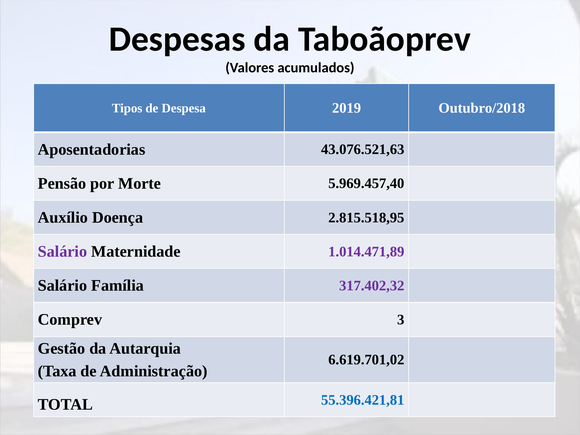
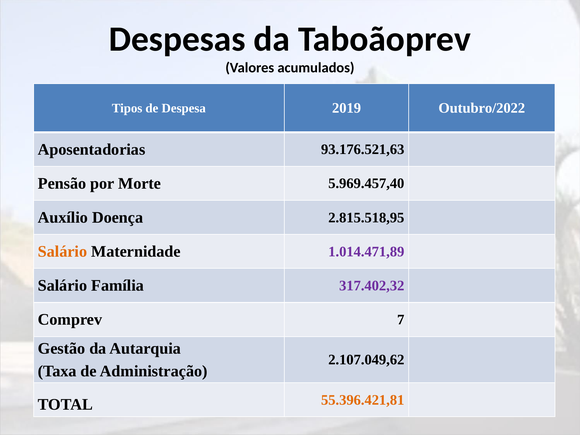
Outubro/2018: Outubro/2018 -> Outubro/2022 (482, 108)
43.076.521,63: 43.076.521,63 -> 93.176.521,63 (363, 150)
Salário colour: purple -> orange (62, 252)
3: 3 -> 7 (401, 320)
6.619.701,02: 6.619.701,02 -> 2.107.049,62 (366, 360)
55.396.421,81 colour: blue -> orange (363, 400)
